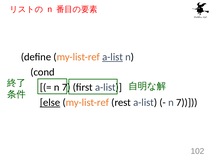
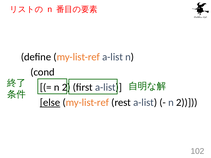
a-list underline: present -> none (113, 57)
7: 7 -> 2 (66, 87)
7: 7 -> 2 (187, 103)
